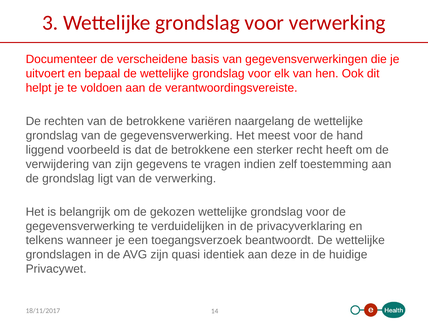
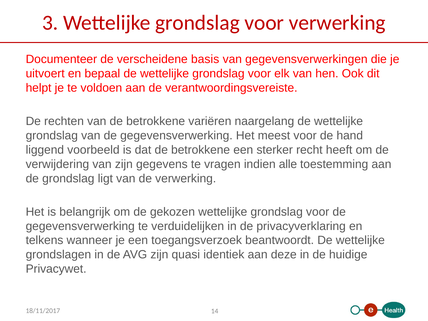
zelf: zelf -> alle (288, 164)
